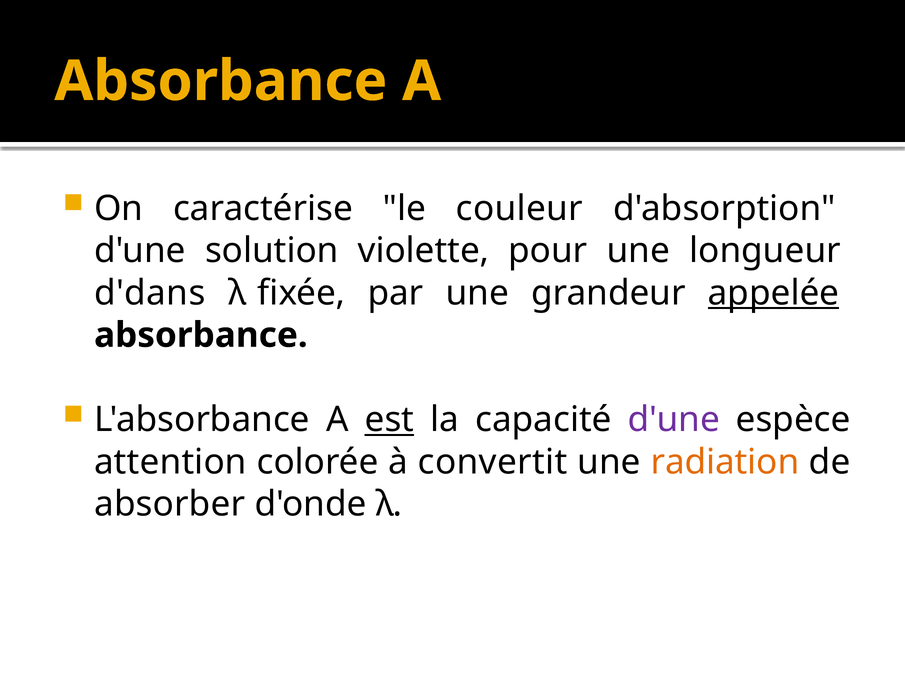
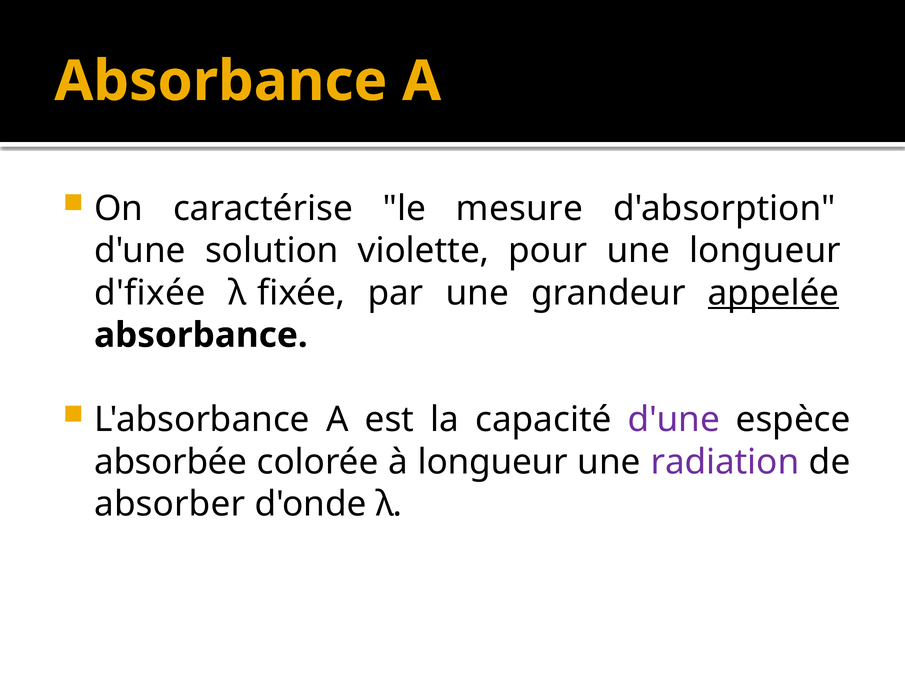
couleur: couleur -> mesure (519, 208)
d'dans: d'dans -> d'fixée (150, 293)
est underline: present -> none (389, 420)
attention: attention -> absorbée (171, 462)
à convertit: convertit -> longueur (493, 462)
radiation colour: orange -> purple (725, 462)
